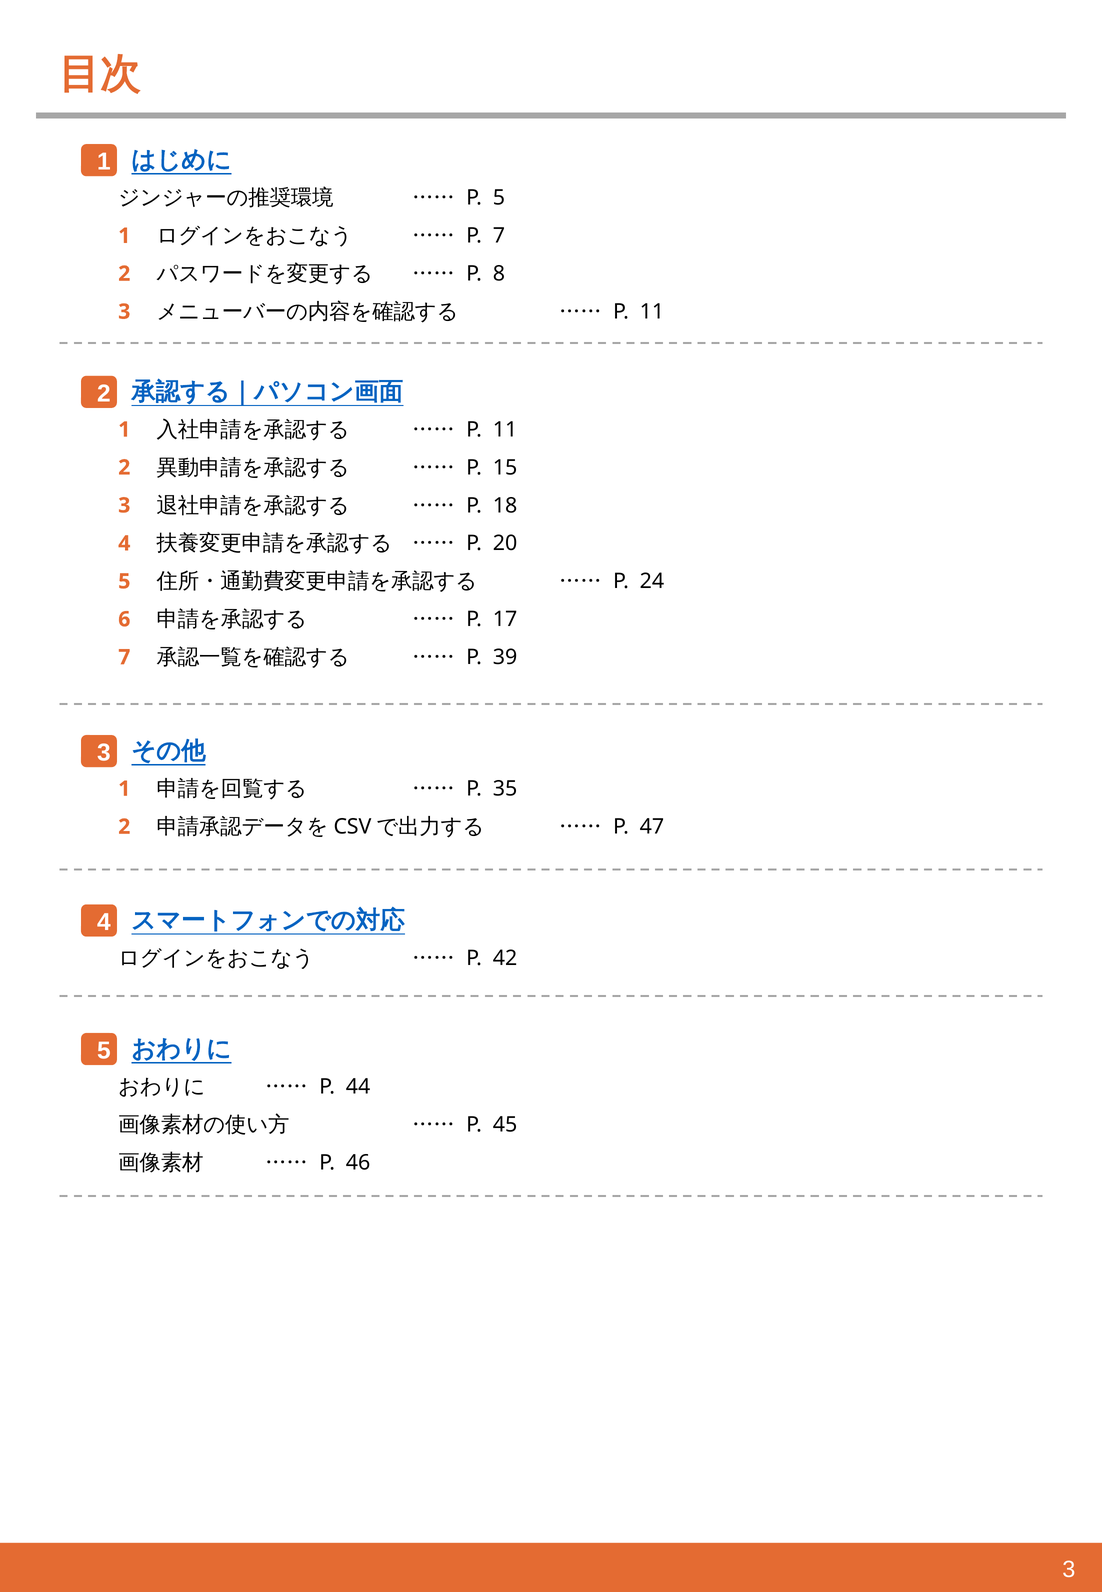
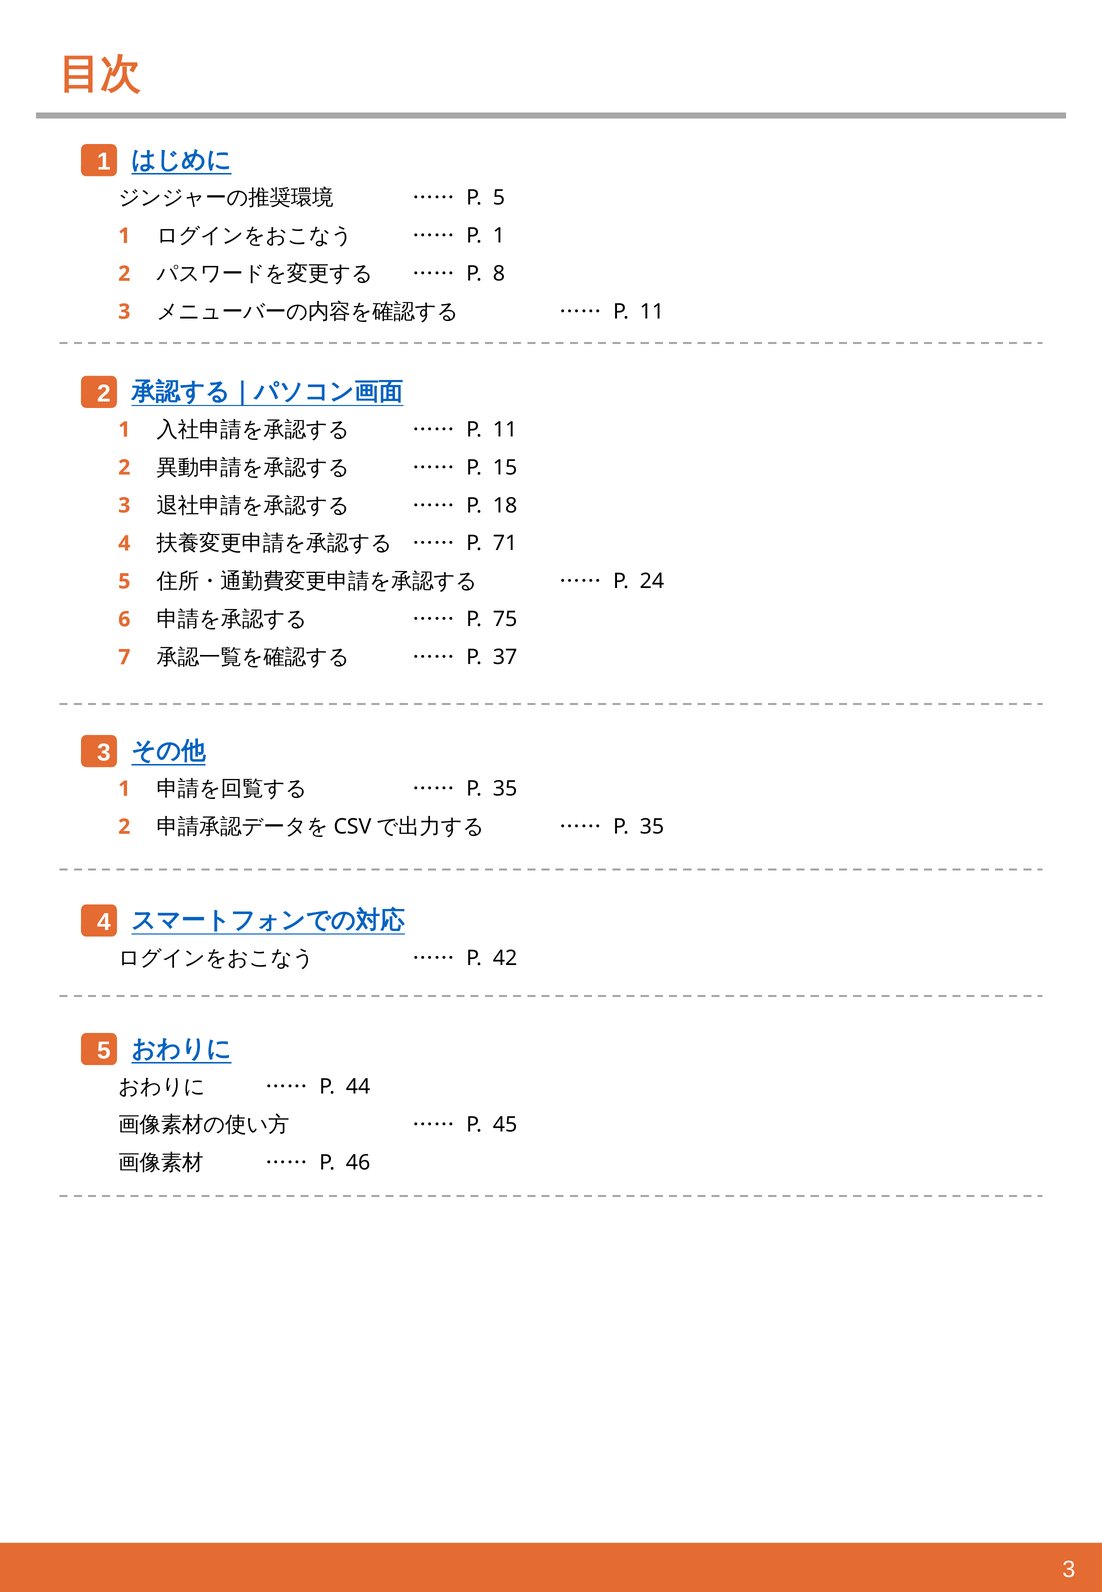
P 7: 7 -> 1 (499, 236)
20: 20 -> 71 (505, 543)
17: 17 -> 75 (505, 619)
39: 39 -> 37 (505, 657)
47: 47 -> 35 (652, 827)
